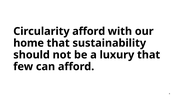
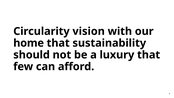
Circularity afford: afford -> vision (89, 31)
